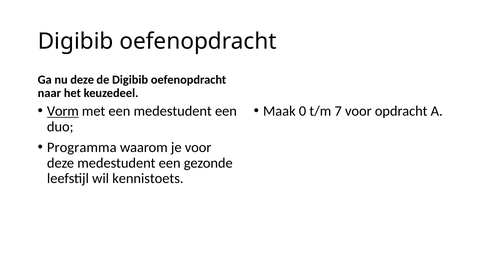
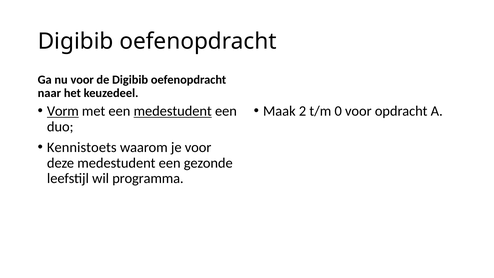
nu deze: deze -> voor (82, 80)
medestudent underline: none -> present (173, 111)
0: 0 -> 2 (303, 111)
7: 7 -> 0 (338, 111)
Programma: Programma -> Kennistoets (82, 147)
kennistoets: kennistoets -> programma (148, 178)
